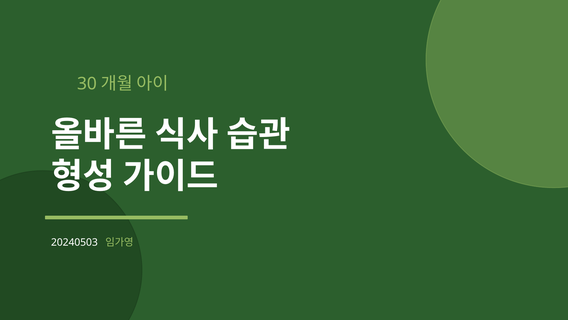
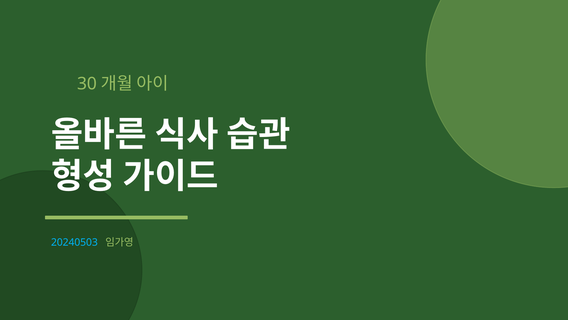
20240503 colour: white -> light blue (74, 242)
